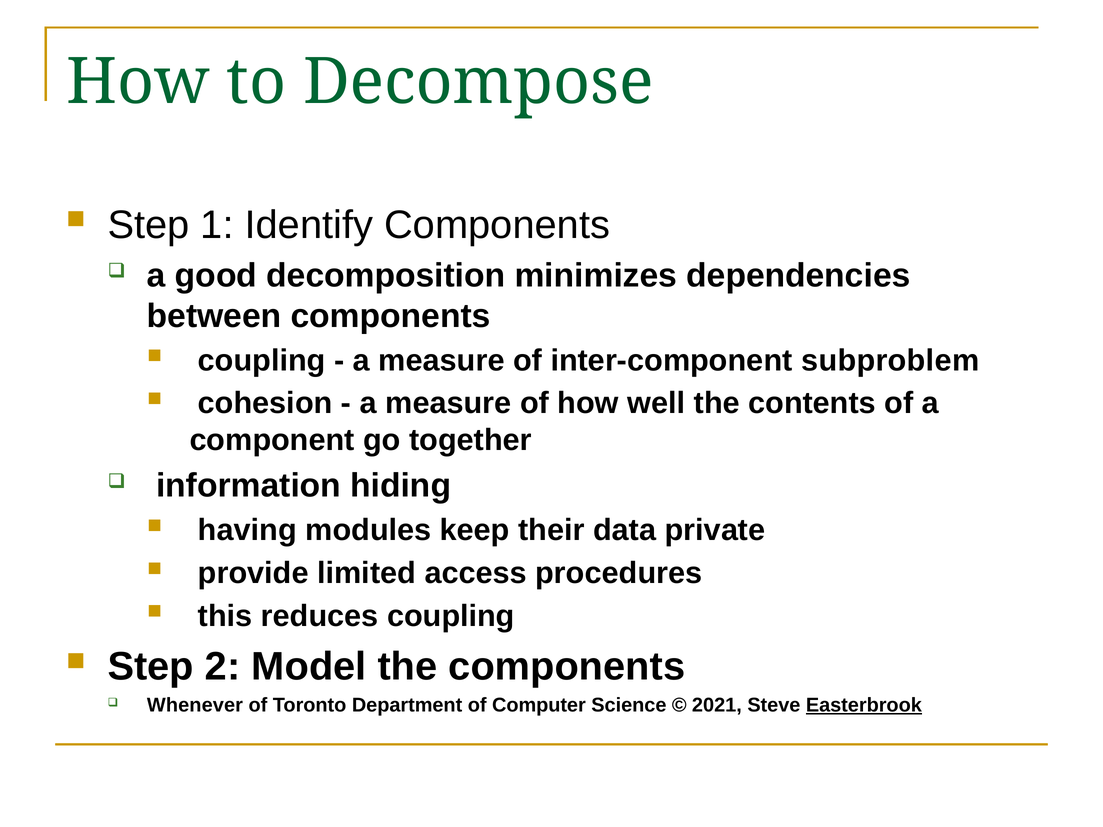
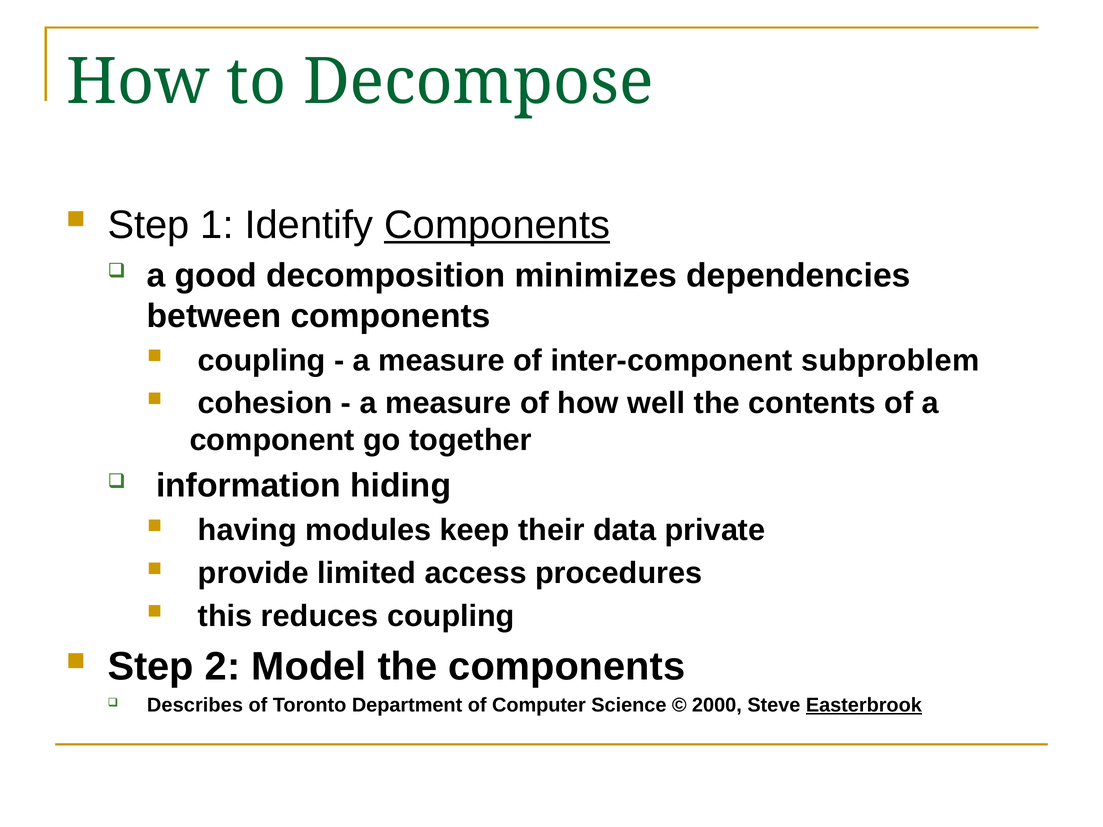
Components underline: none -> present (497, 225)
Whenever: Whenever -> Describes (195, 705)
2021: 2021 -> 2000 (717, 705)
